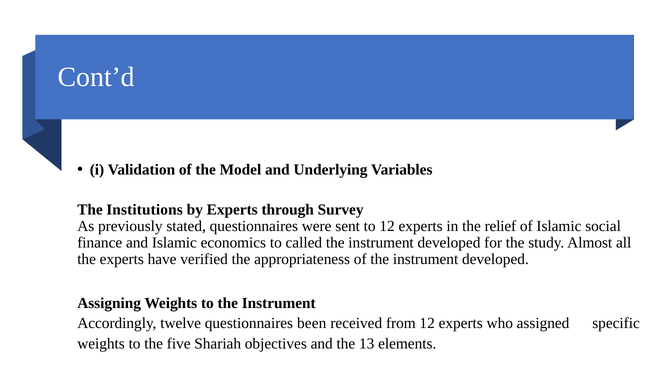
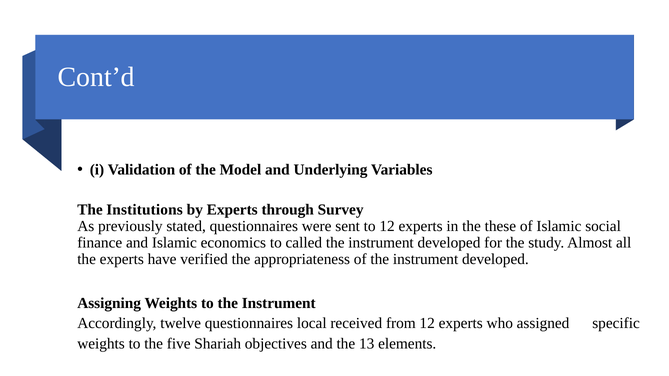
relief: relief -> these (500, 226)
been: been -> local (312, 324)
